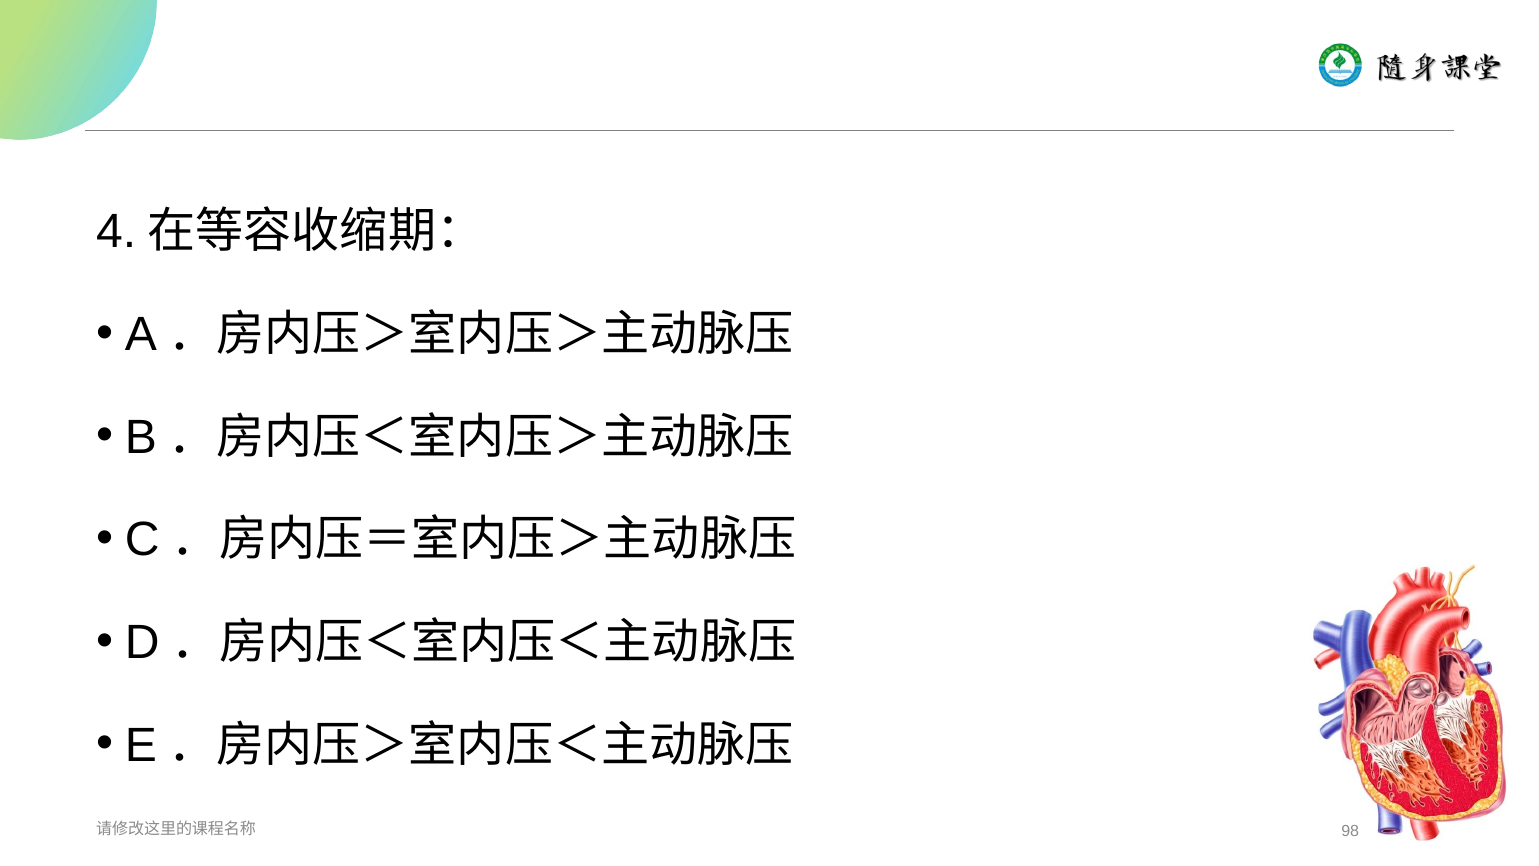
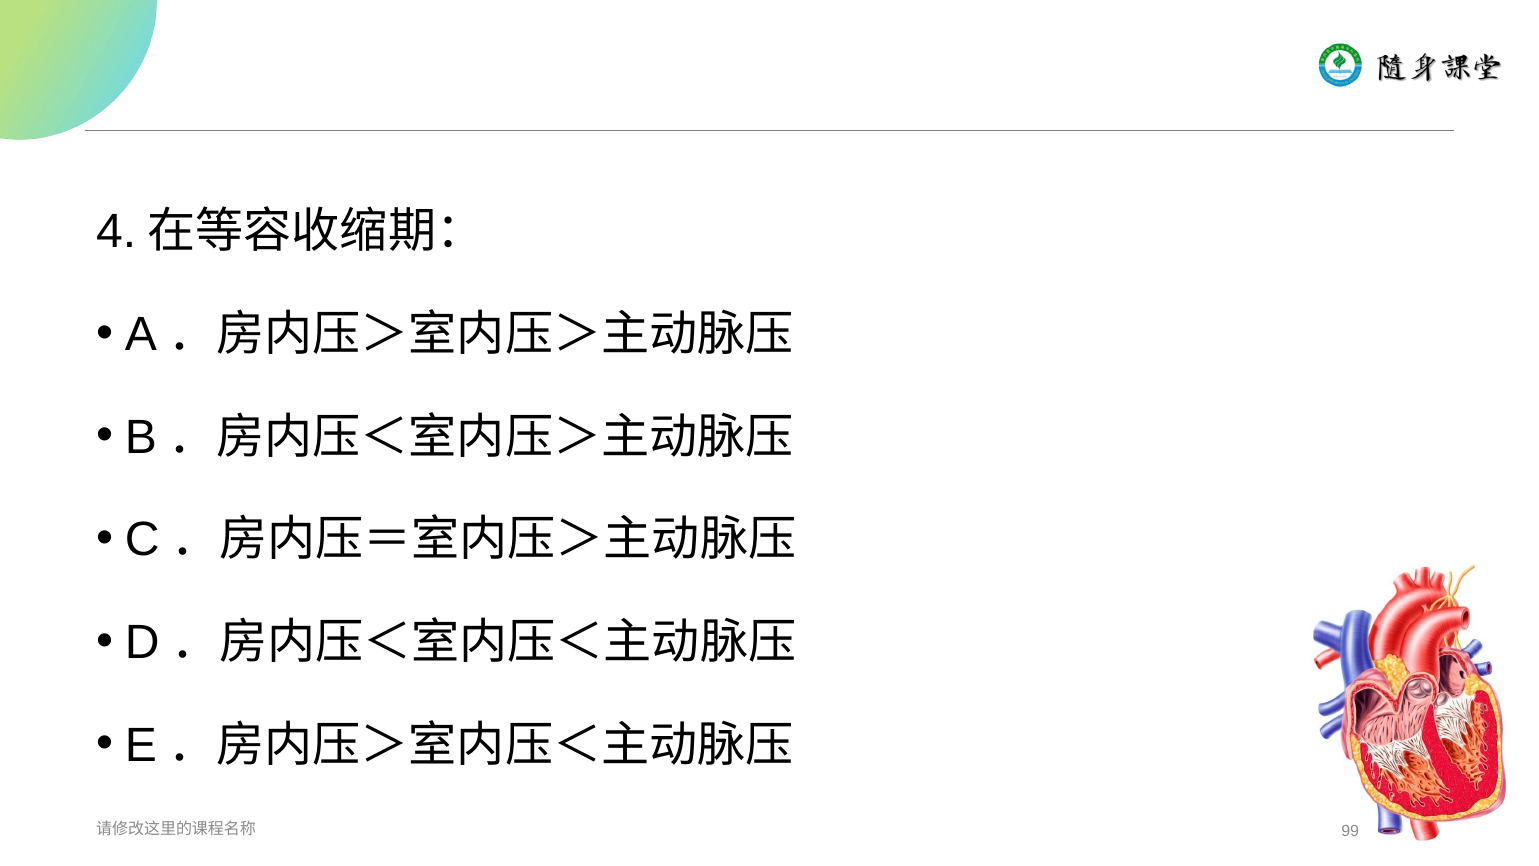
98: 98 -> 99 (1350, 831)
